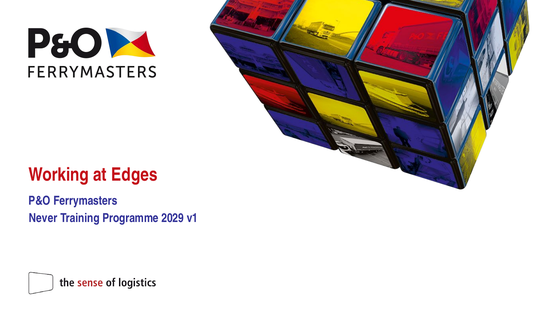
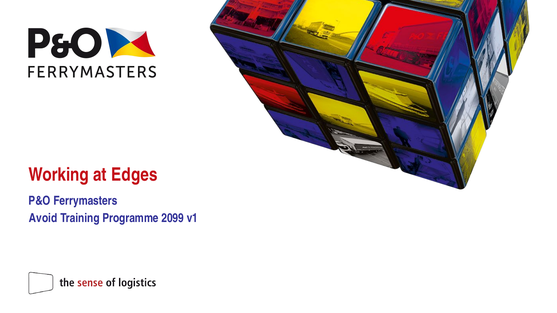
Never: Never -> Avoid (43, 218)
2029: 2029 -> 2099 (173, 218)
